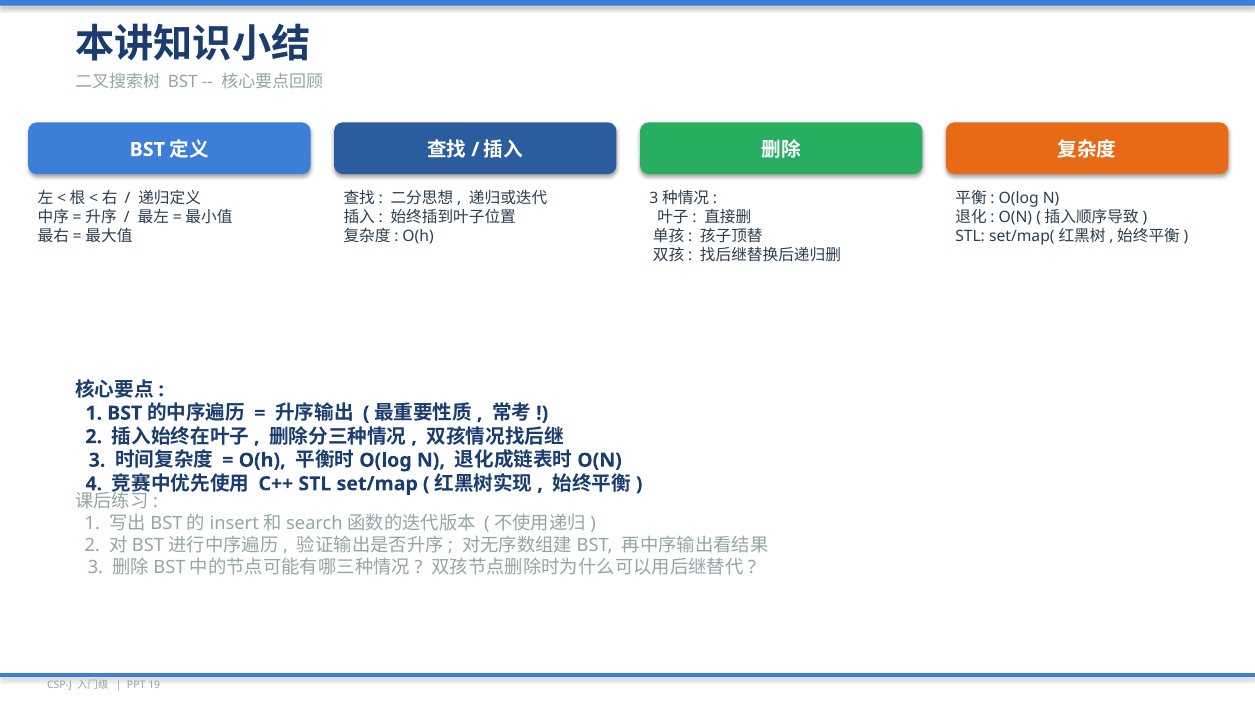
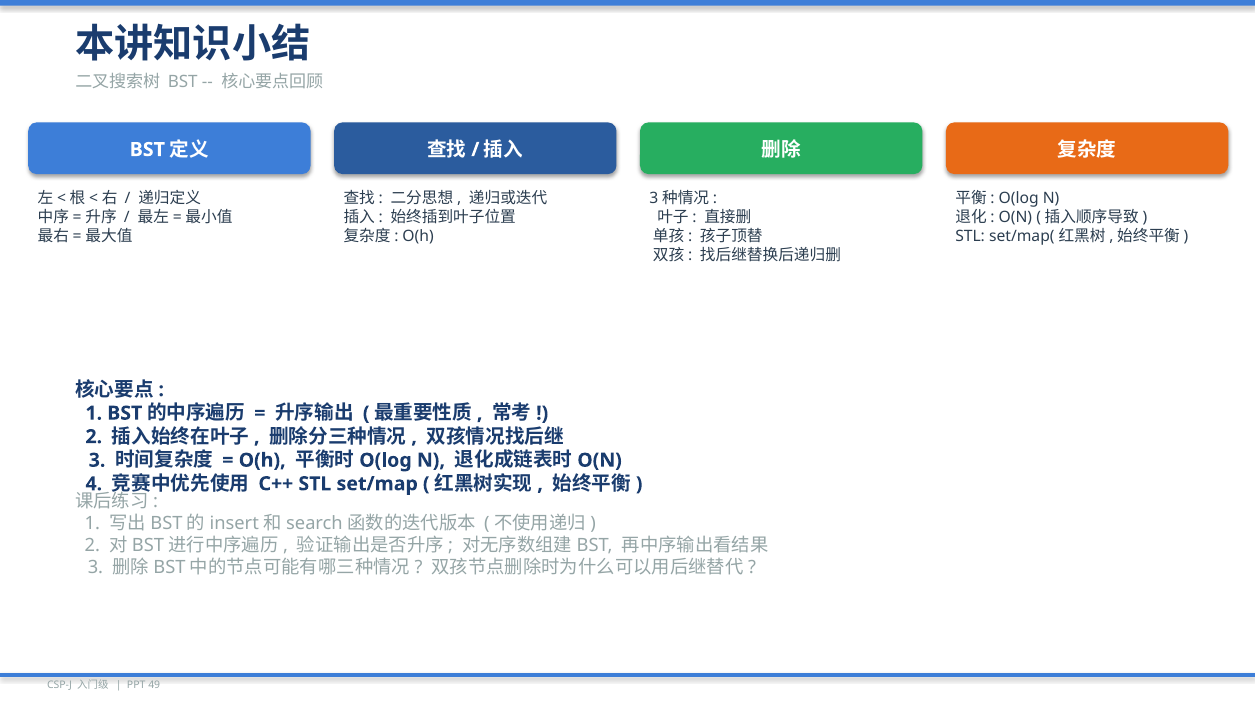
19: 19 -> 49 (154, 685)
